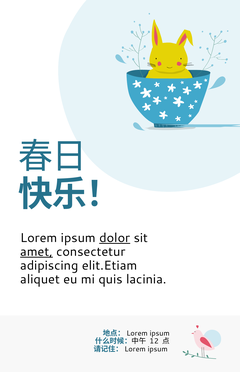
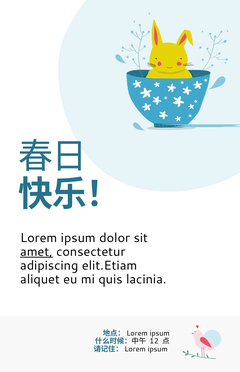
dolor underline: present -> none (115, 237)
